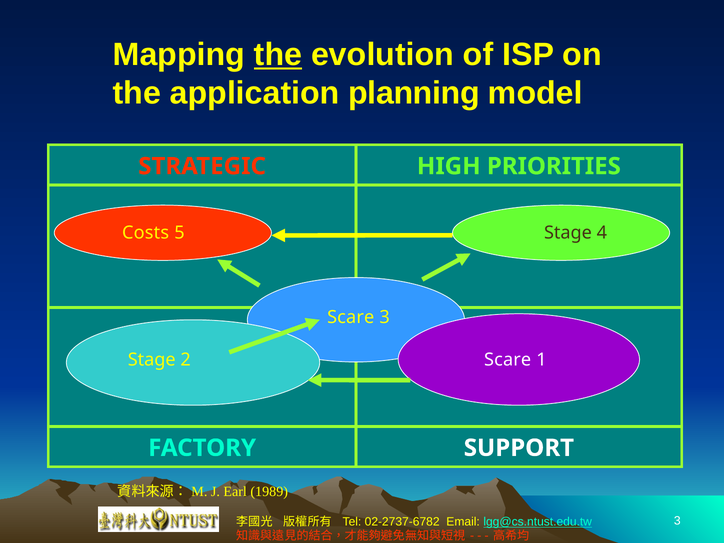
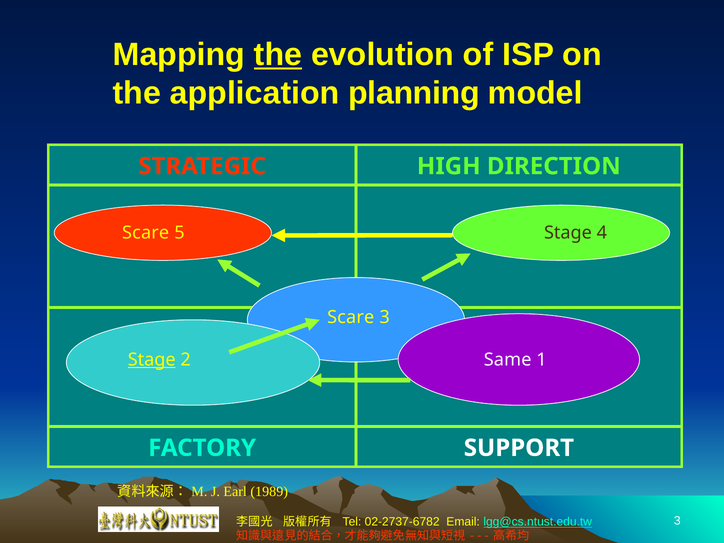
PRIORITIES: PRIORITIES -> DIRECTION (554, 166)
Costs: Costs -> Scare (146, 233)
Stage underline: none -> present (152, 360)
2 Scare: Scare -> Same (508, 360)
